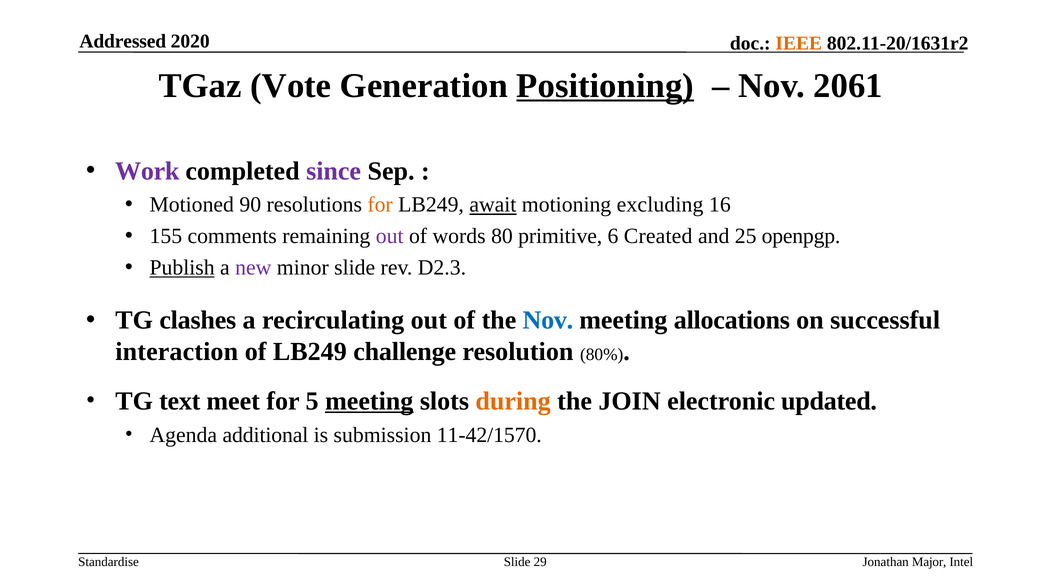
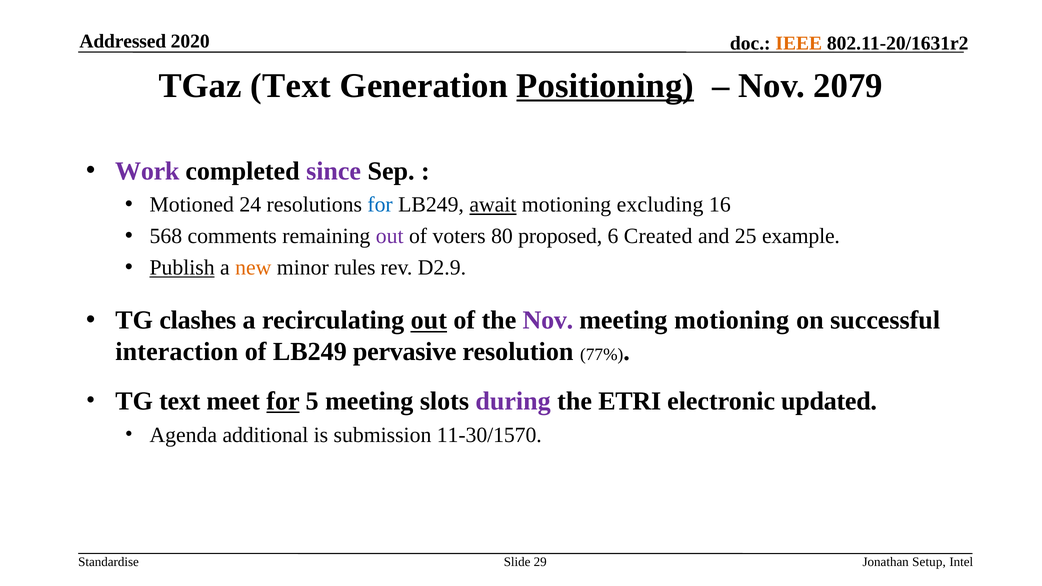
TGaz Vote: Vote -> Text (291, 86)
2061: 2061 -> 2079 (848, 86)
90: 90 -> 24 (250, 205)
for colour: orange -> blue (380, 205)
155: 155 -> 568 (166, 236)
words: words -> voters (459, 236)
primitive: primitive -> proposed (560, 236)
openpgp: openpgp -> example (801, 236)
new colour: purple -> orange (253, 268)
minor slide: slide -> rules (355, 268)
D2.3: D2.3 -> D2.9 (442, 268)
out underline: none -> present (429, 320)
Nov colour: blue -> purple (548, 320)
meeting allocations: allocations -> motioning (732, 320)
challenge: challenge -> pervasive (405, 352)
80%: 80% -> 77% (602, 355)
for underline: none -> present (283, 401)
meeting underline: present -> none (369, 401)
during colour: orange -> purple (513, 401)
JOIN: JOIN -> ETRI (630, 401)
11-42/1570: 11-42/1570 -> 11-30/1570 (489, 435)
Major: Major -> Setup (929, 562)
